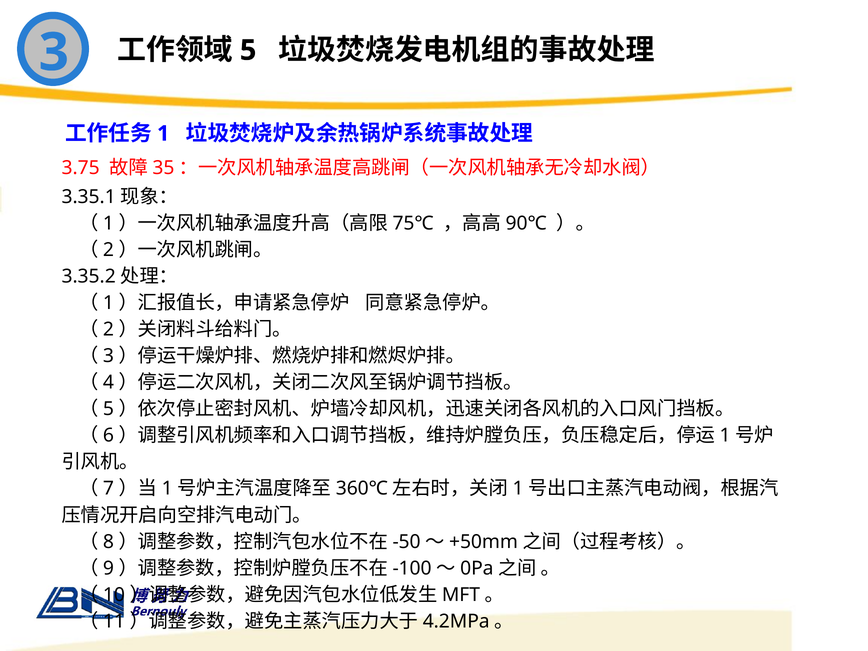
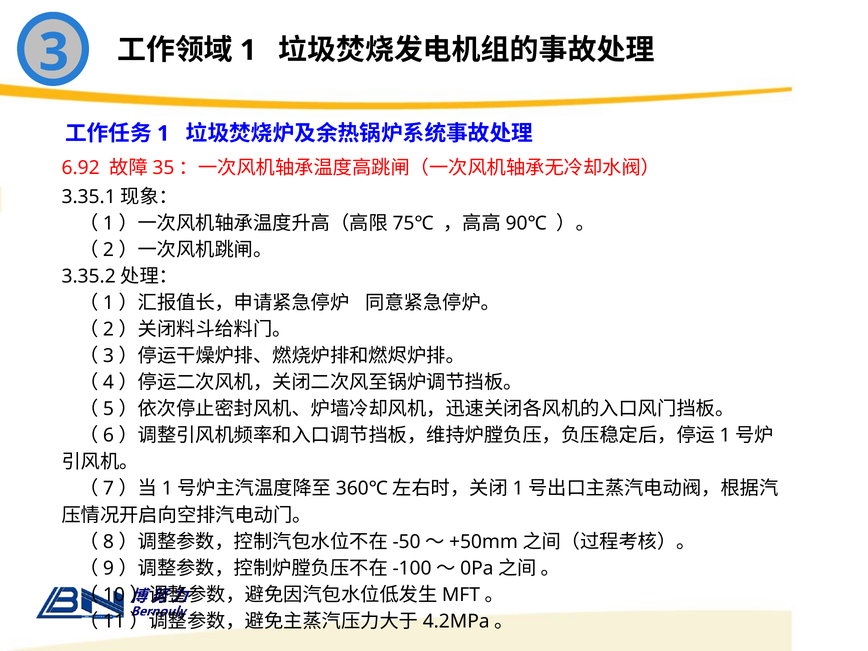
5: 5 -> 1 (248, 50)
3.75: 3.75 -> 6.92 (81, 168)
